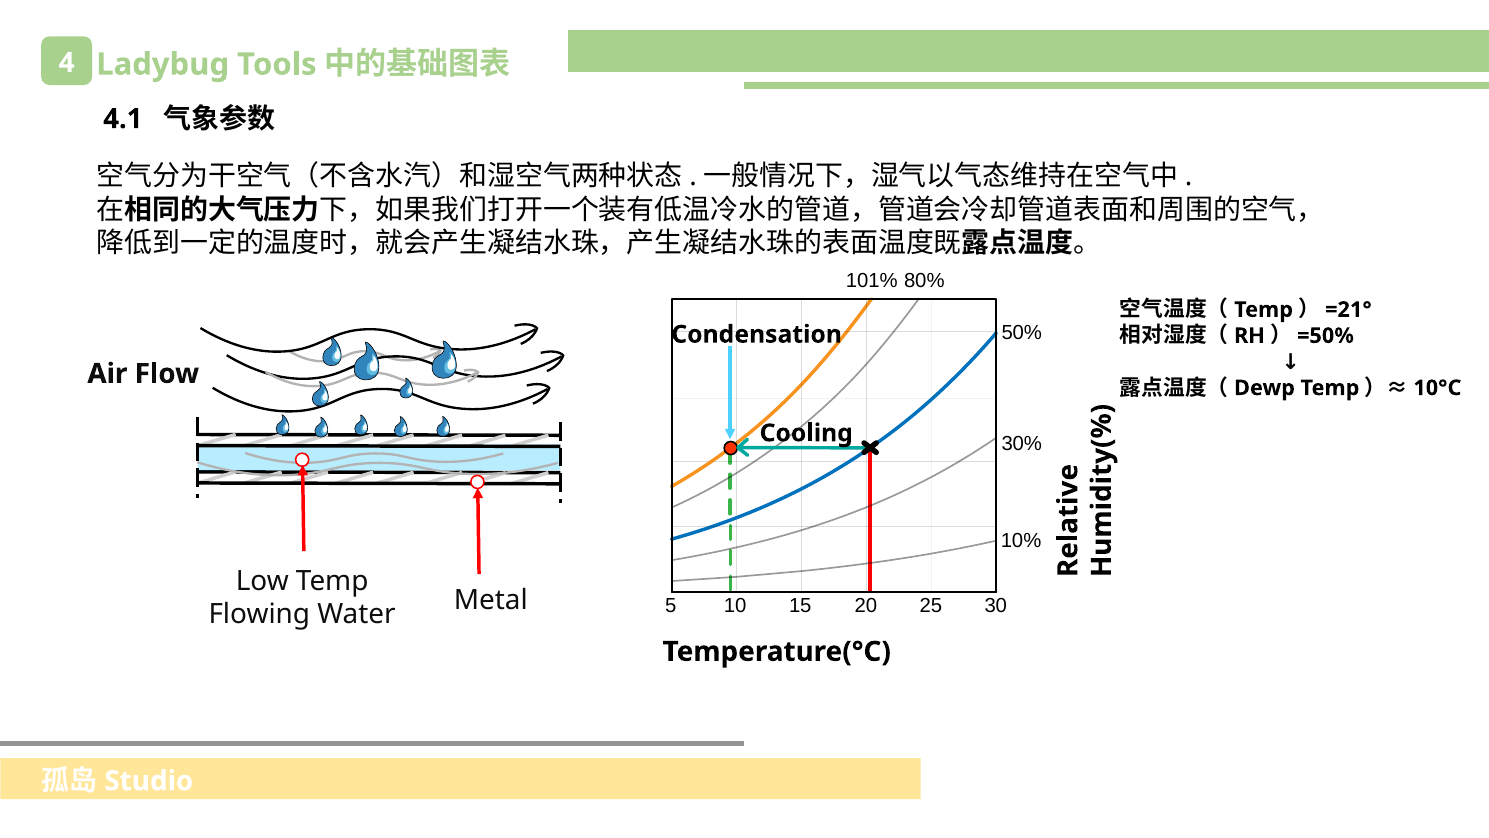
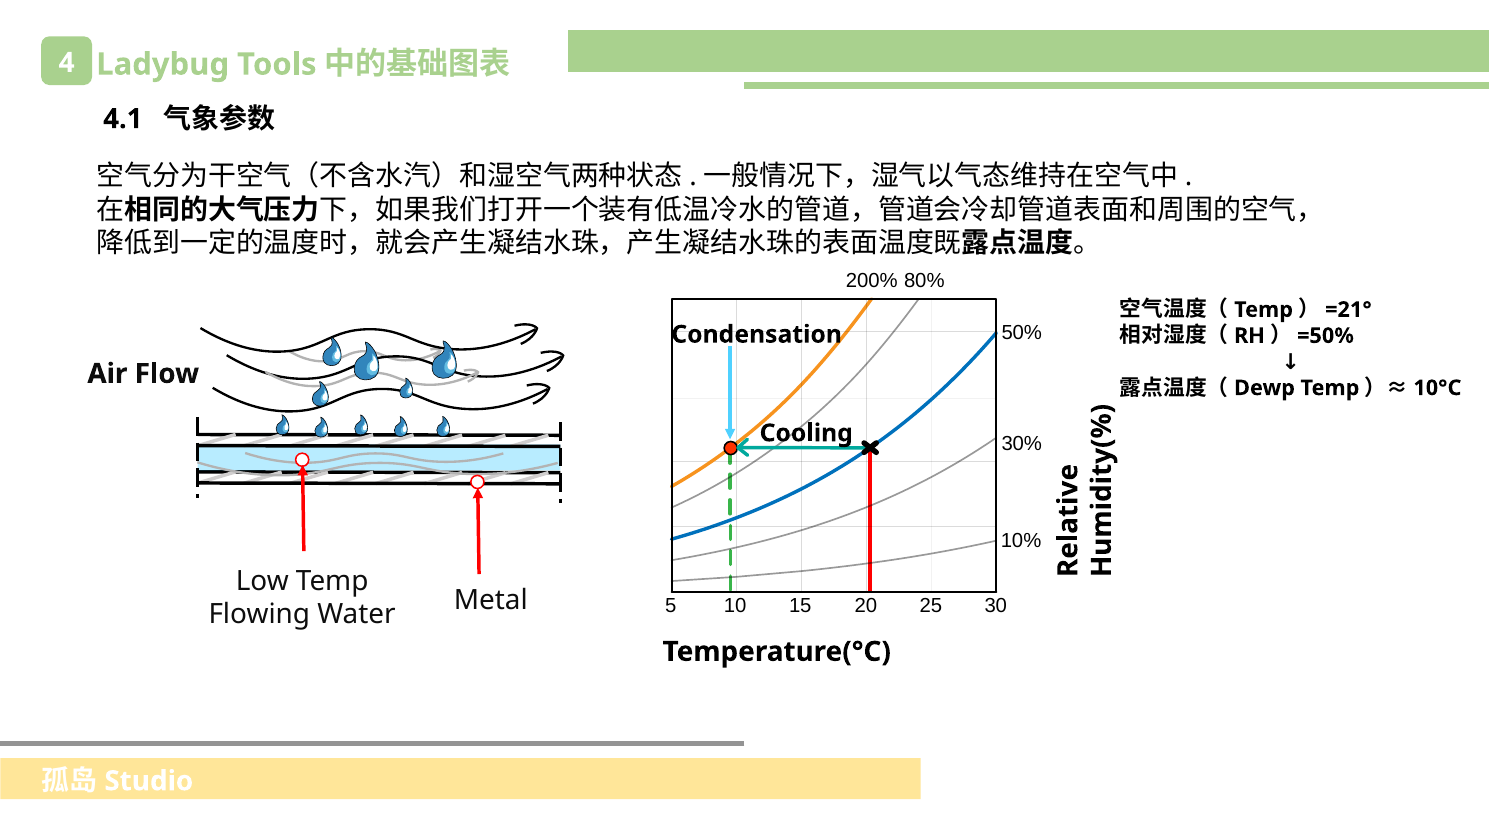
101%: 101% -> 200% (872, 281)
